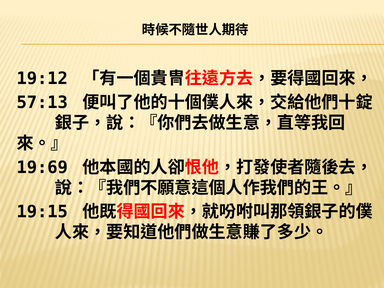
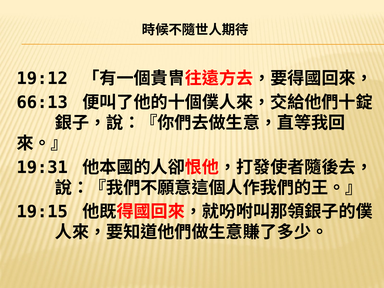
57:13: 57:13 -> 66:13 (42, 103)
19:69: 19:69 -> 19:31 (42, 167)
